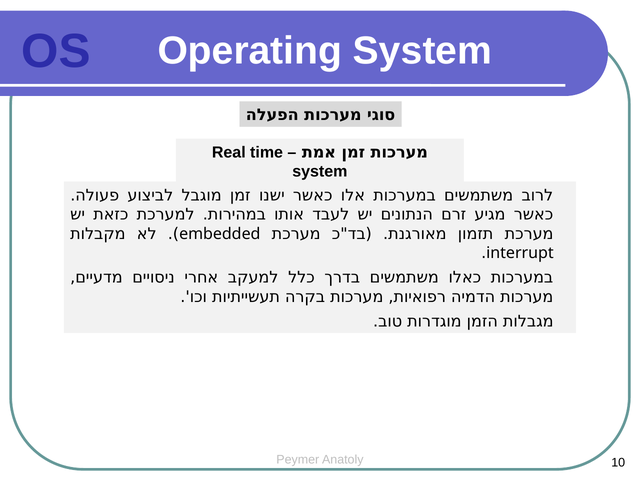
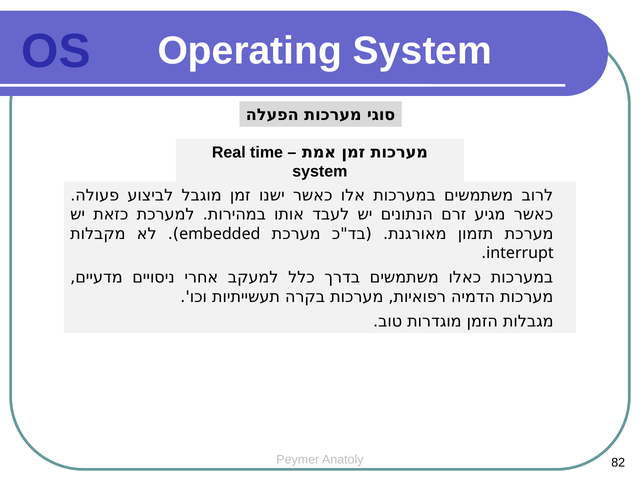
10: 10 -> 82 (618, 463)
